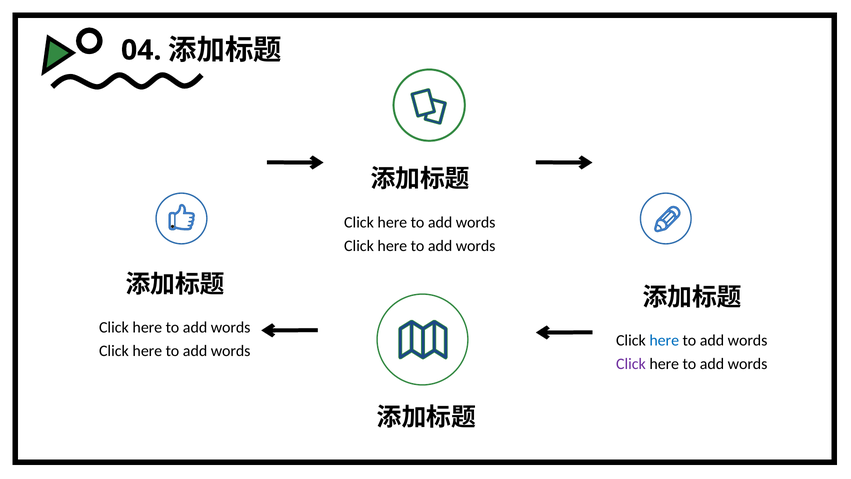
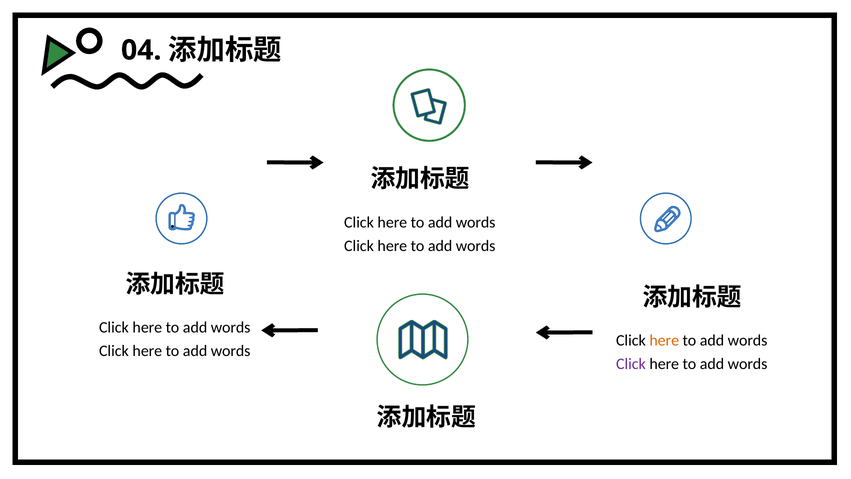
here colour: blue -> orange (664, 340)
